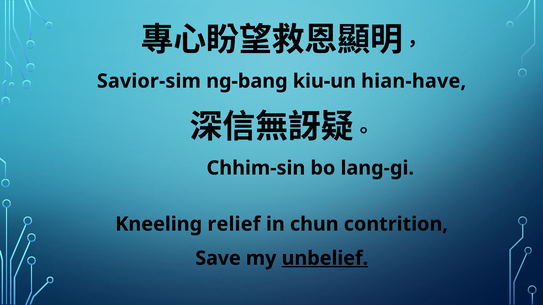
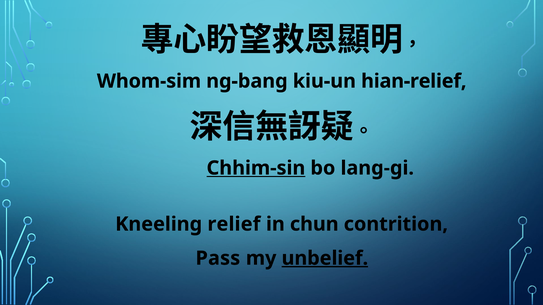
Savior-sim: Savior-sim -> Whom-sim (149, 81)
hian-have: hian-have -> hian-relief (414, 81)
Chhim-sin underline: none -> present (256, 168)
Save: Save -> Pass (218, 259)
